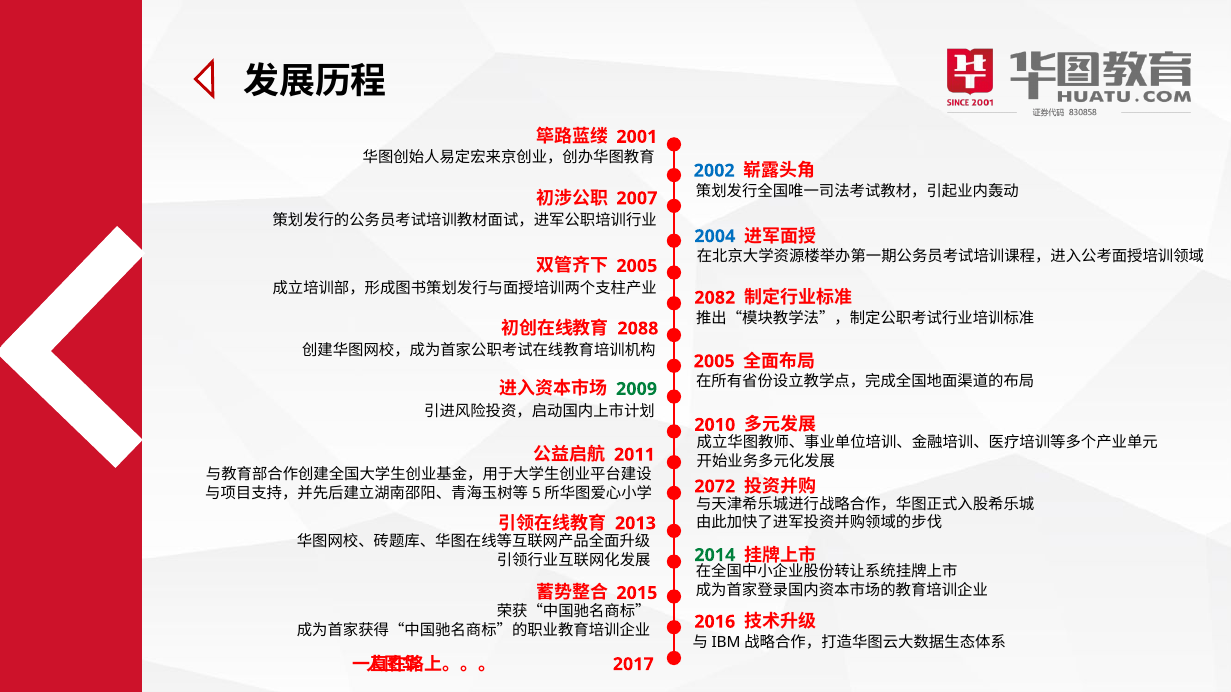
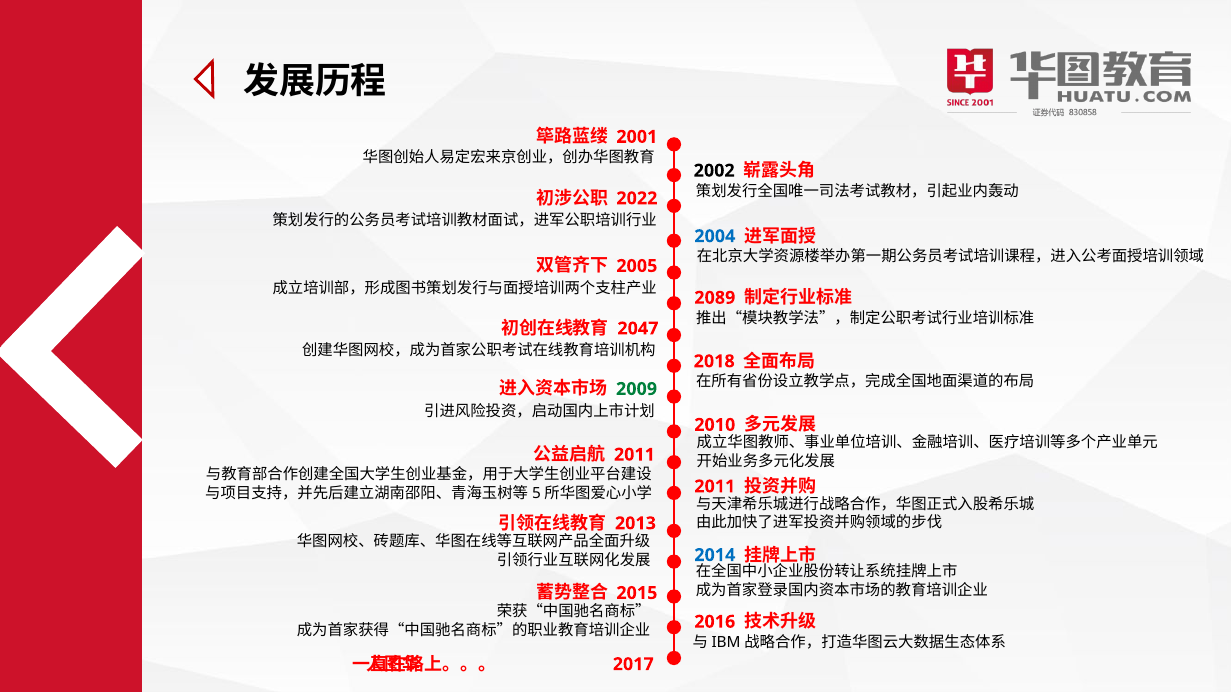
2002 colour: blue -> black (714, 171)
2007: 2007 -> 2022 (637, 198)
2082: 2082 -> 2089 (715, 298)
2088: 2088 -> 2047 (638, 329)
2005: 2005 -> 2018 (714, 362)
2072: 2072 -> 2011 (715, 487)
2014 colour: green -> blue (715, 555)
